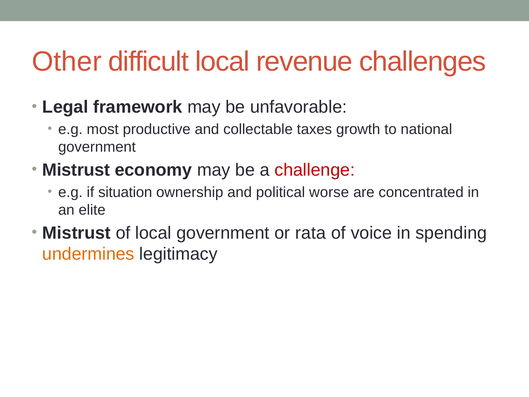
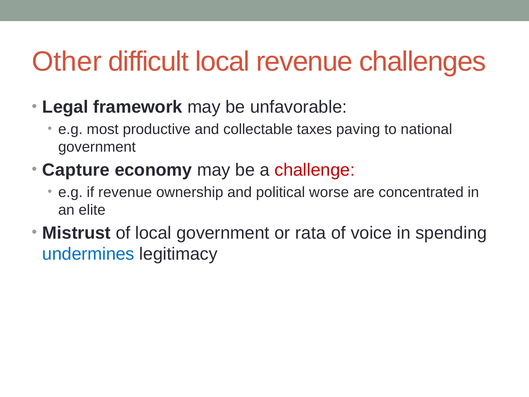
growth: growth -> paving (358, 129)
Mistrust: Mistrust -> Capture (76, 170)
if situation: situation -> revenue (125, 192)
undermines colour: orange -> blue (88, 254)
